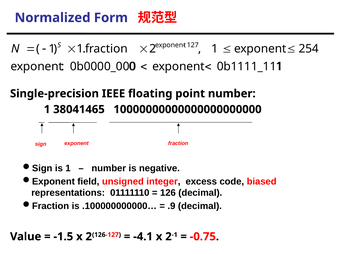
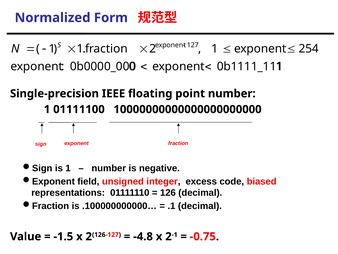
38041465: 38041465 -> 01111100 (79, 109)
.9: .9 -> .1 (171, 206)
-4.1: -4.1 -> -4.8 (143, 236)
